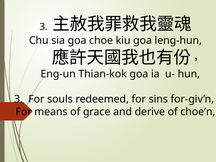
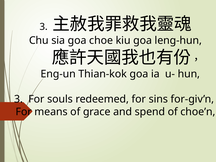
derive: derive -> spend (150, 112)
